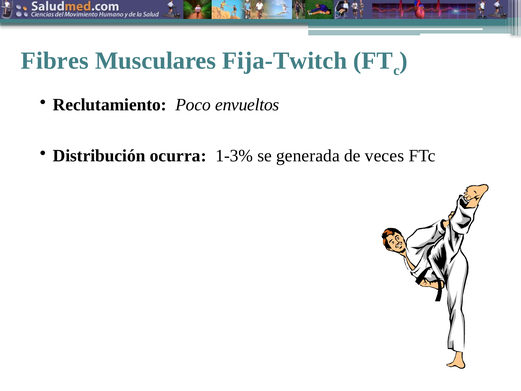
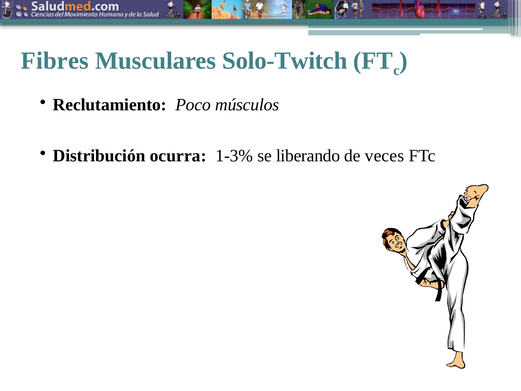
Fija-Twitch: Fija-Twitch -> Solo-Twitch (285, 61)
envueltos: envueltos -> músculos (247, 105)
generada: generada -> liberando (308, 156)
